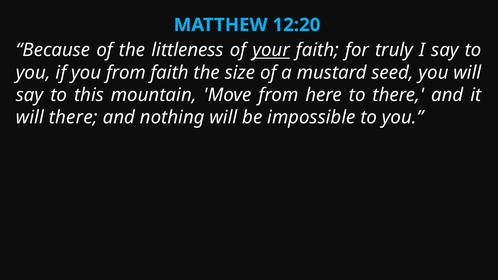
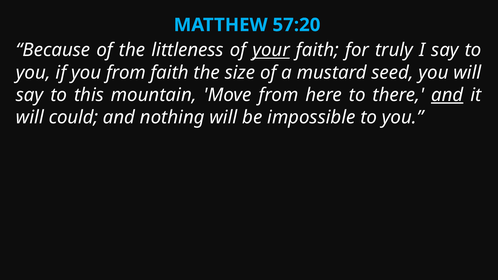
12:20: 12:20 -> 57:20 (296, 25)
and underline: none -> present (447, 95)
will there: there -> could (73, 117)
